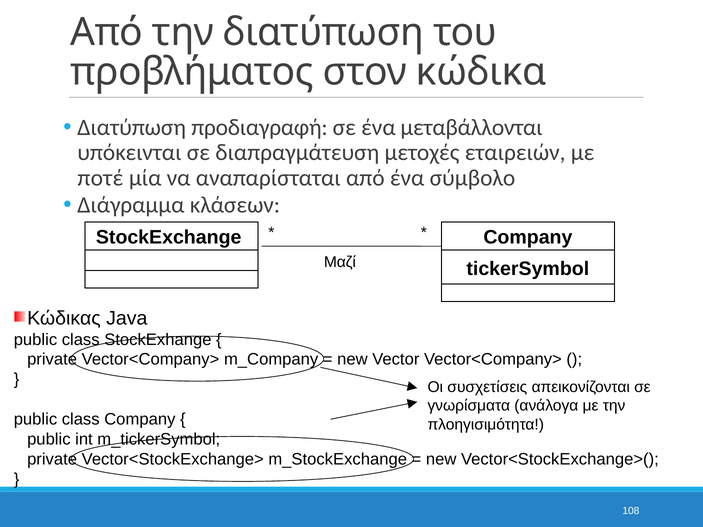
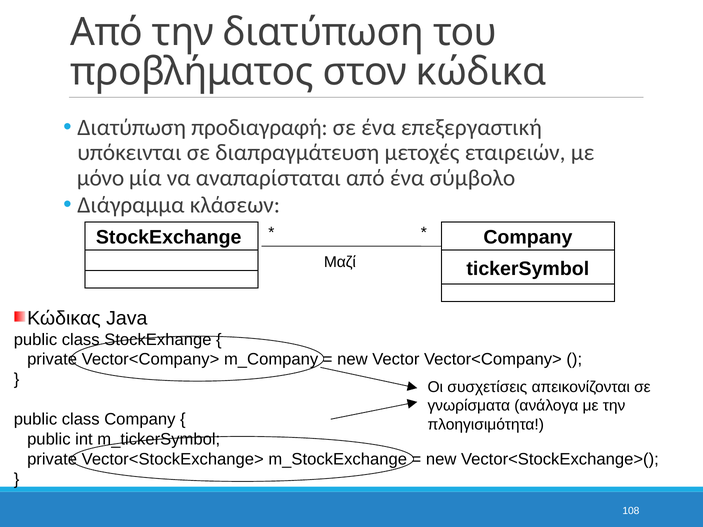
μεταβάλλονται: μεταβάλλονται -> επεξεργαστική (471, 127)
ποτέ: ποτέ -> μόνο (101, 178)
